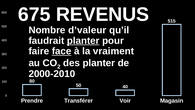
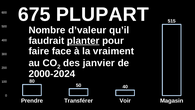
REVENUS: REVENUS -> PLUPART (102, 14)
face underline: present -> none (62, 51)
des planter: planter -> janvier (99, 63)
2000-2010: 2000-2010 -> 2000-2024 (52, 74)
